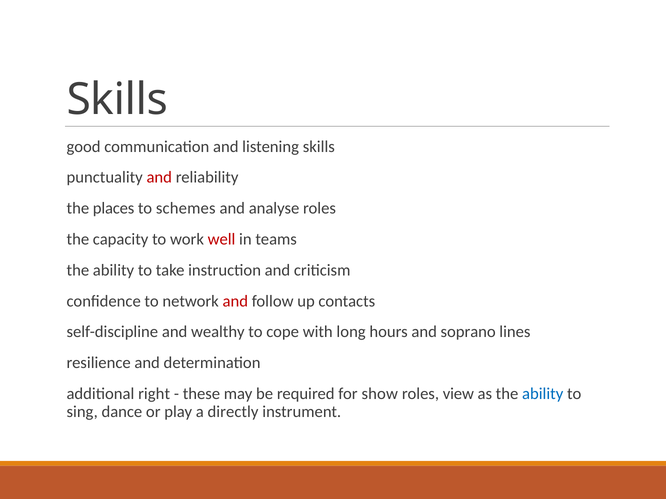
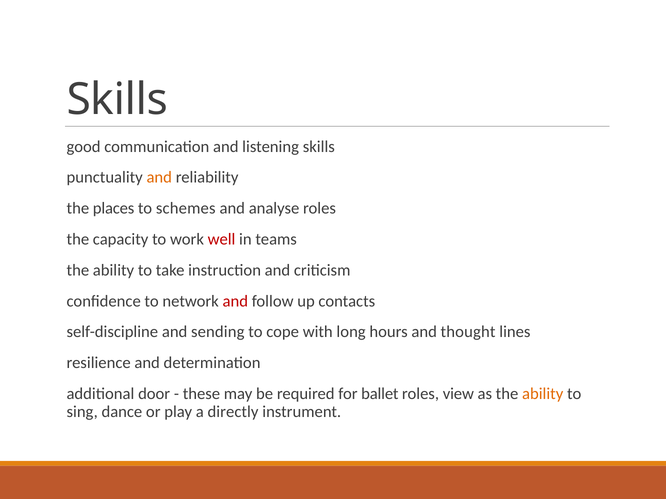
and colour: red -> orange (159, 178)
wealthy: wealthy -> sending (218, 332)
soprano: soprano -> thought (468, 332)
right: right -> door (154, 394)
show: show -> ballet (380, 394)
ability colour: blue -> orange (543, 394)
